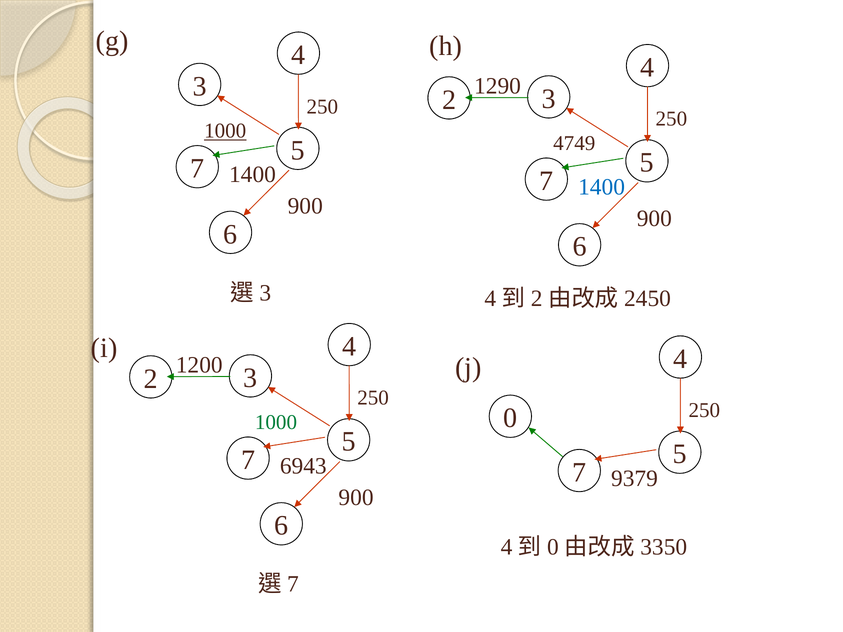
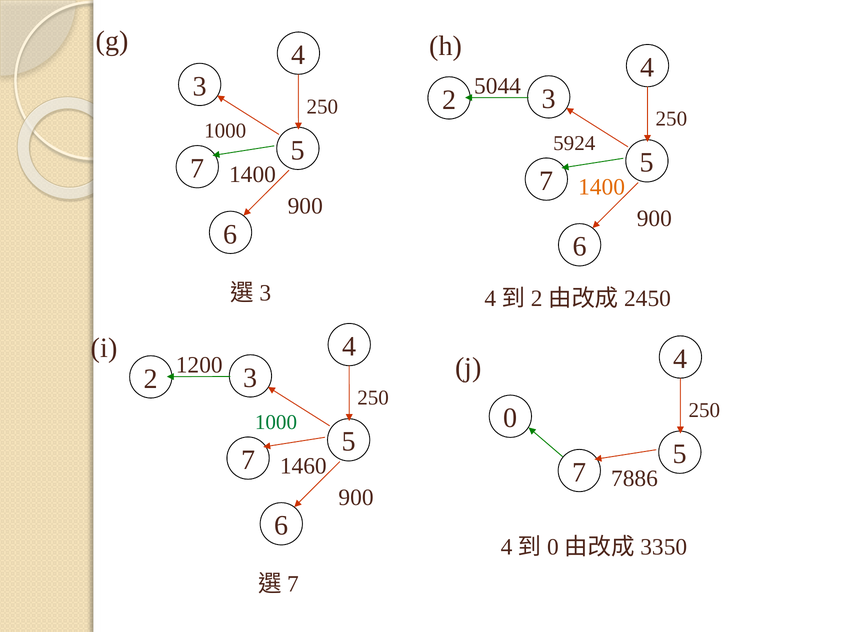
1290: 1290 -> 5044 (498, 86)
1000 underline: present -> none (225, 131)
4749: 4749 -> 5924 (574, 143)
1400 colour: blue -> orange (602, 187)
6943: 6943 -> 1460 (303, 466)
9379: 9379 -> 7886 (634, 479)
